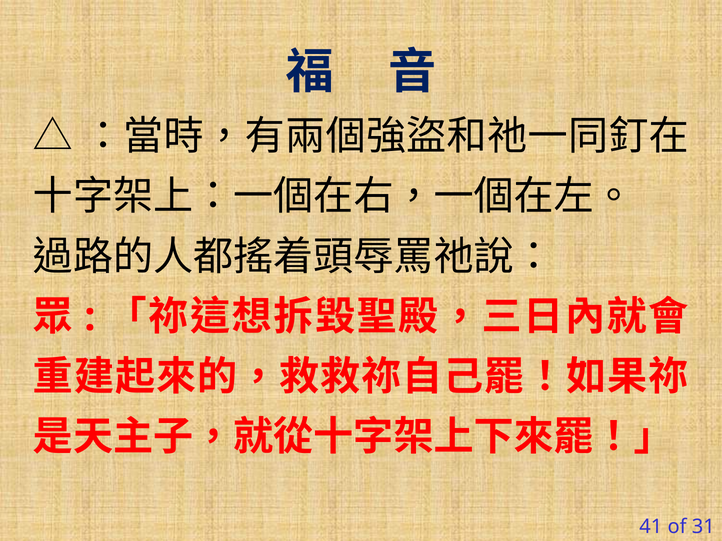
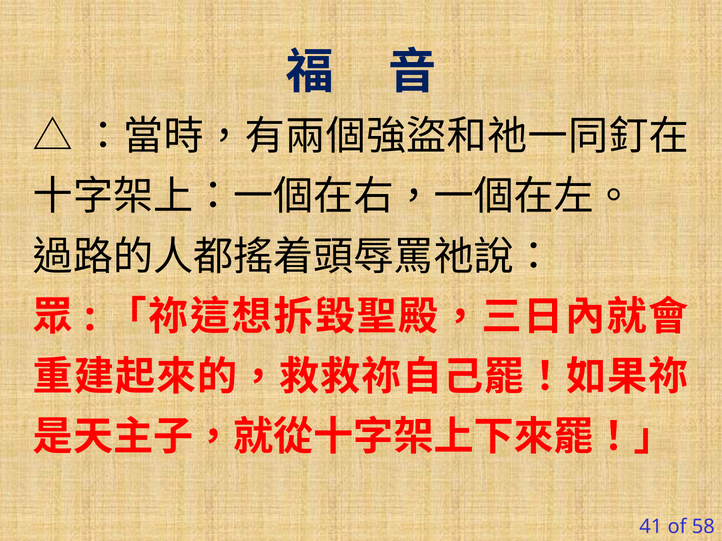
31: 31 -> 58 (703, 527)
